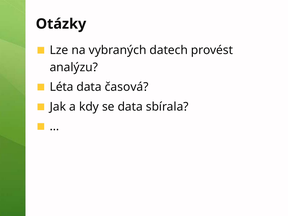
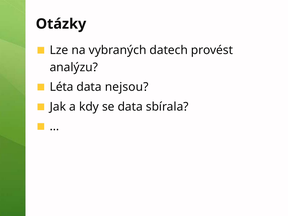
časová: časová -> nejsou (127, 87)
